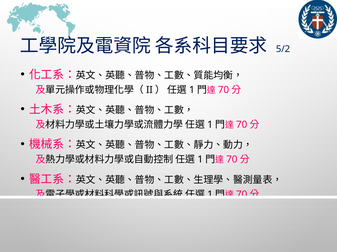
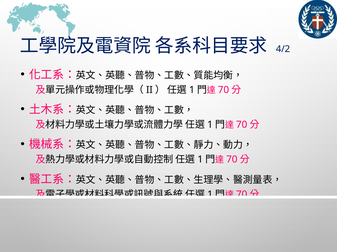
5/2: 5/2 -> 4/2 (283, 49)
